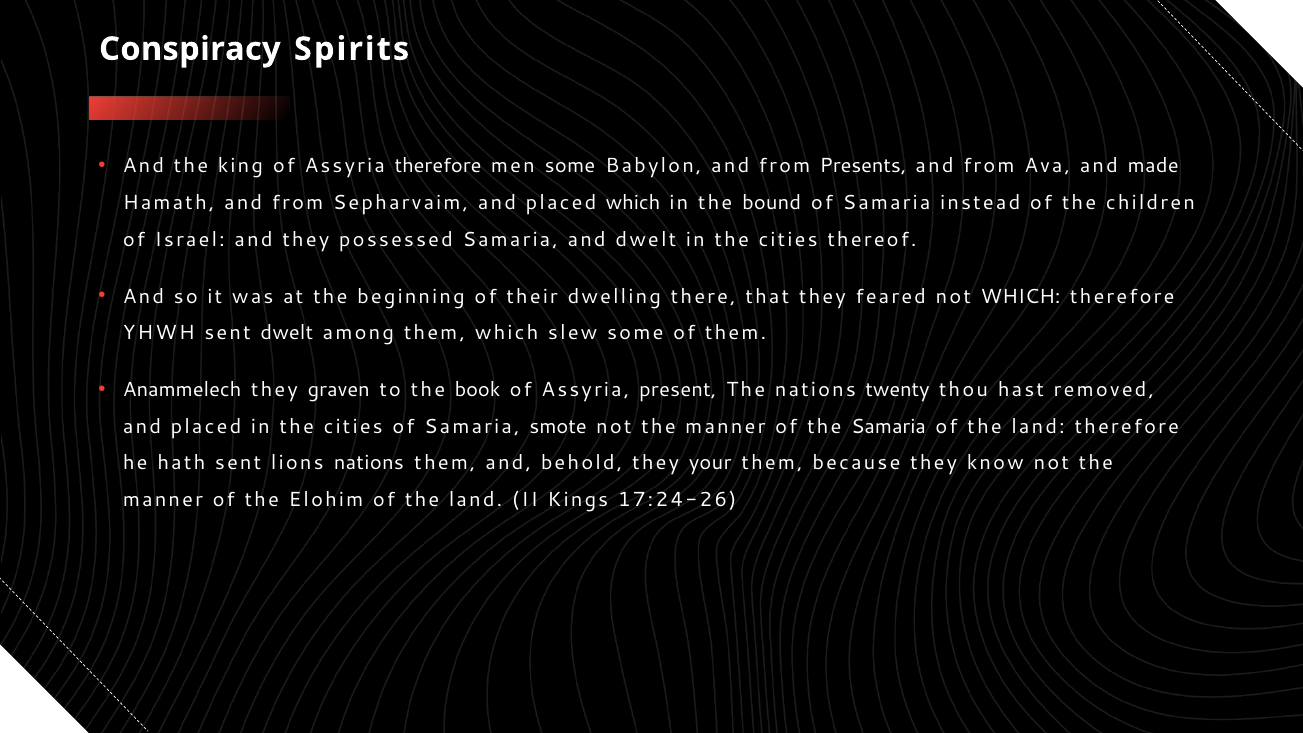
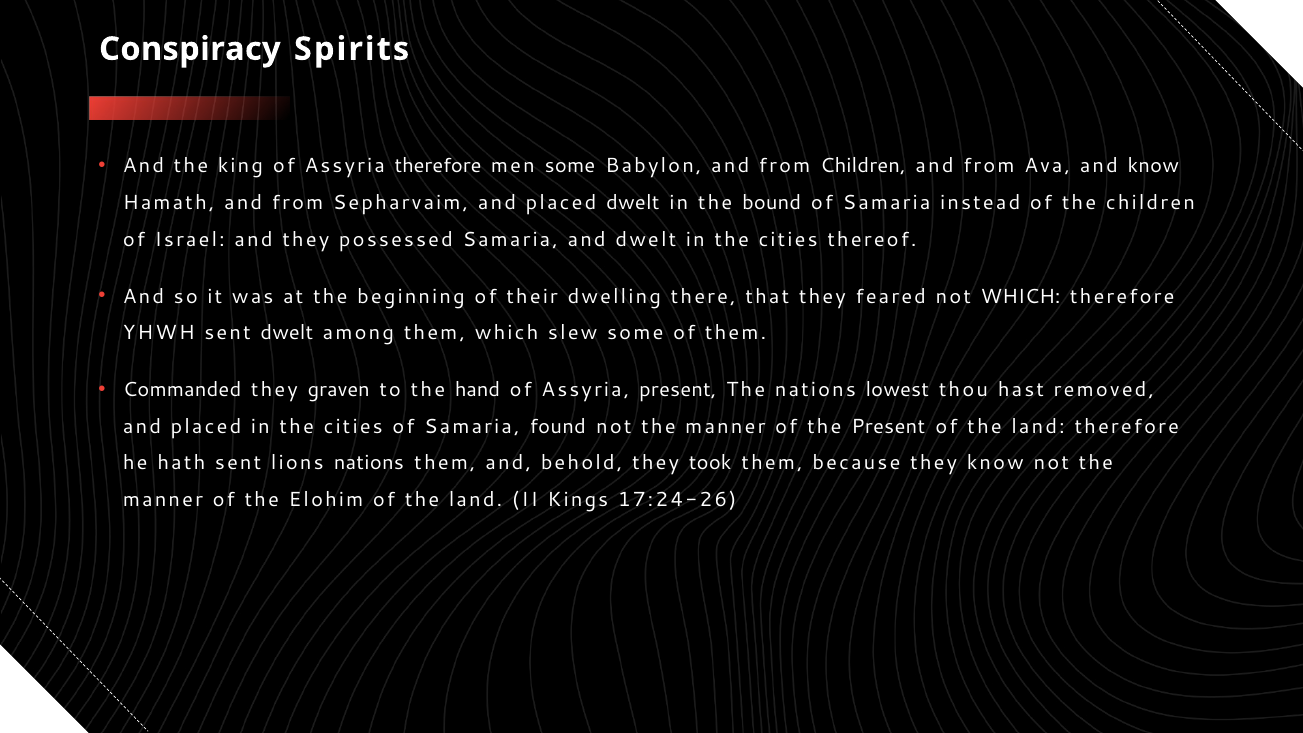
from Presents: Presents -> Children (863, 166)
and made: made -> know (1153, 166)
placed which: which -> dwelt (633, 203)
Anammelech: Anammelech -> Commanded (182, 390)
book: book -> hand (477, 390)
twenty: twenty -> lowest (897, 390)
smote: smote -> found (558, 427)
the Samaria: Samaria -> Present (888, 427)
your: your -> took (710, 463)
